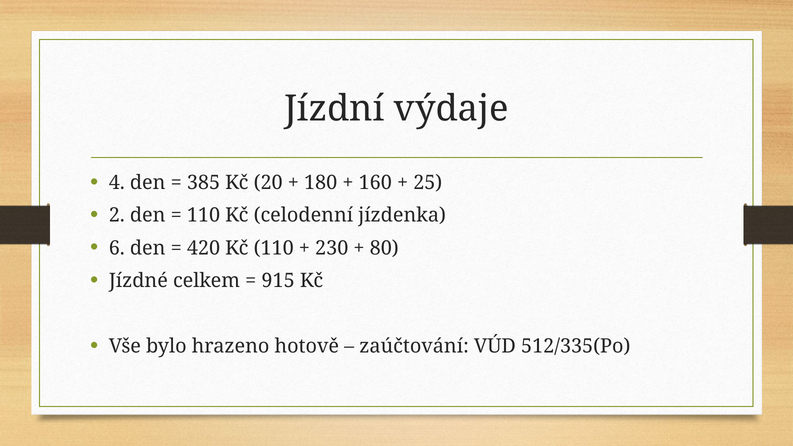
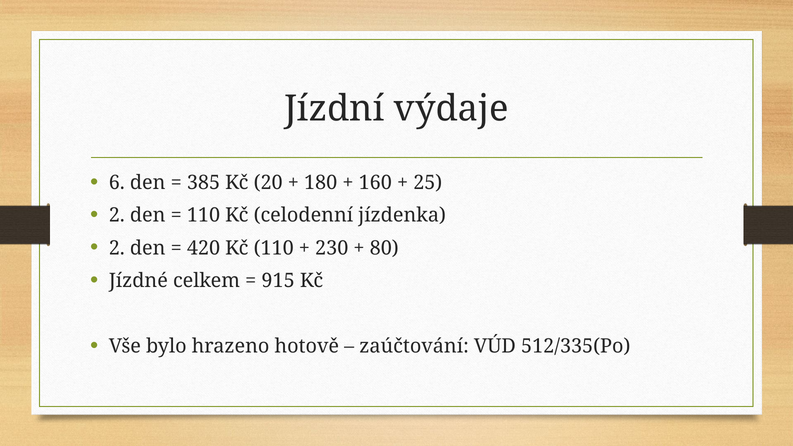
4: 4 -> 6 (117, 183)
6: 6 -> 2 (117, 248)
